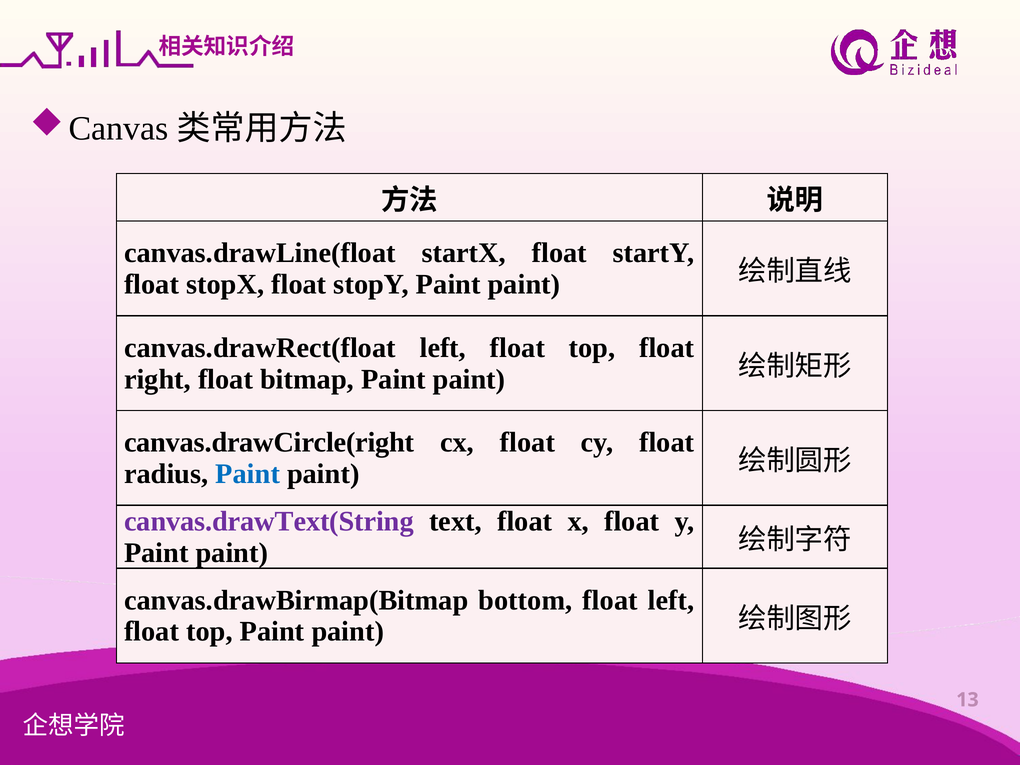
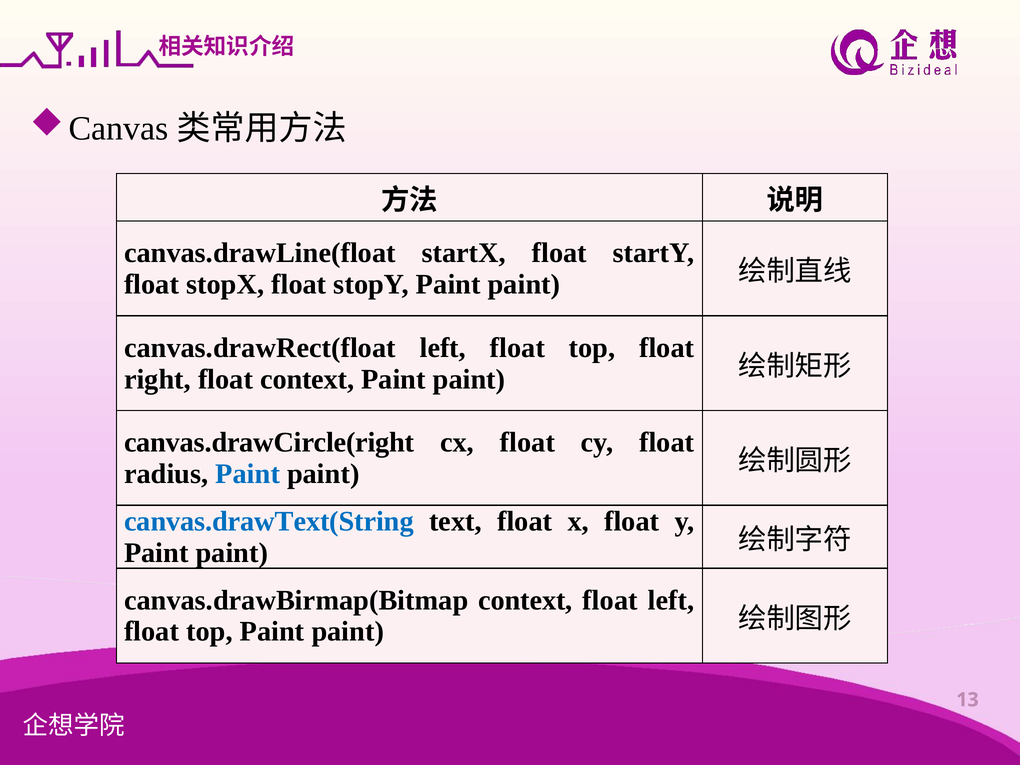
float bitmap: bitmap -> context (307, 379)
canvas.drawText(String colour: purple -> blue (269, 521)
canvas.drawBirmap(Bitmap bottom: bottom -> context (526, 600)
